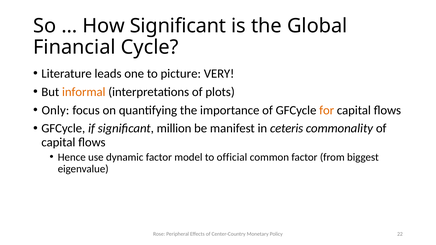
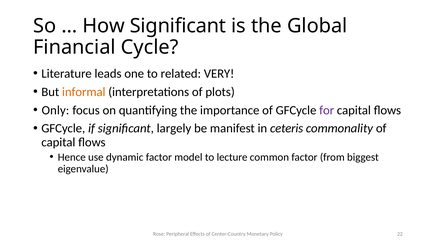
picture: picture -> related (181, 74)
for colour: orange -> purple (327, 110)
million: million -> largely (174, 129)
official: official -> lecture (232, 157)
